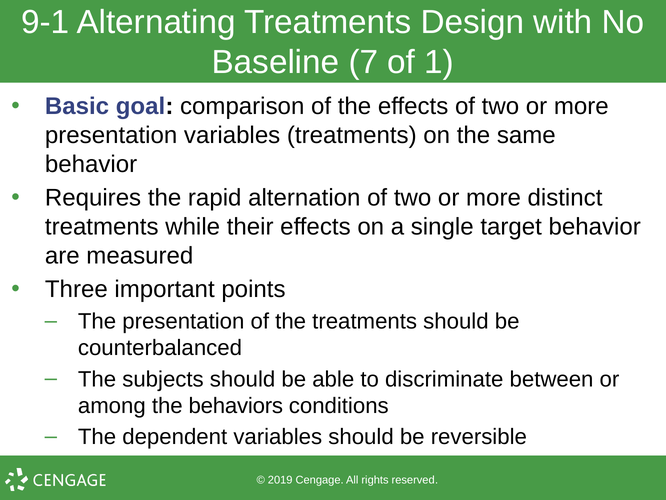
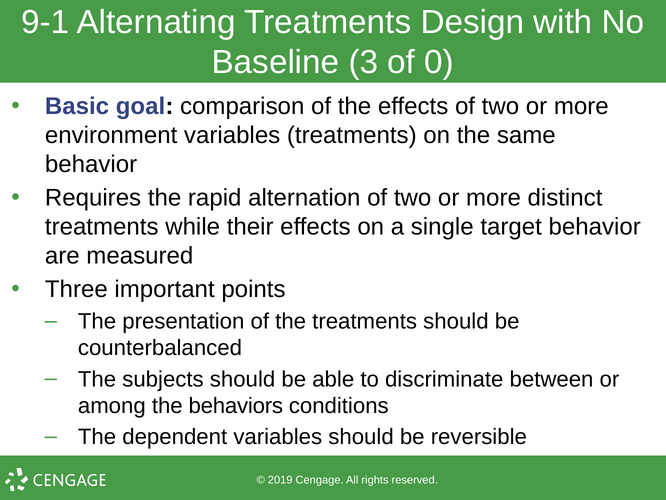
7: 7 -> 3 (363, 62)
1: 1 -> 0 (439, 62)
presentation: presentation -> environment (111, 135)
